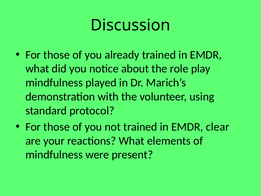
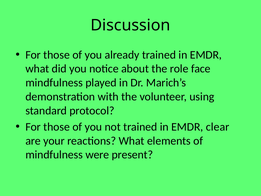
play: play -> face (201, 69)
